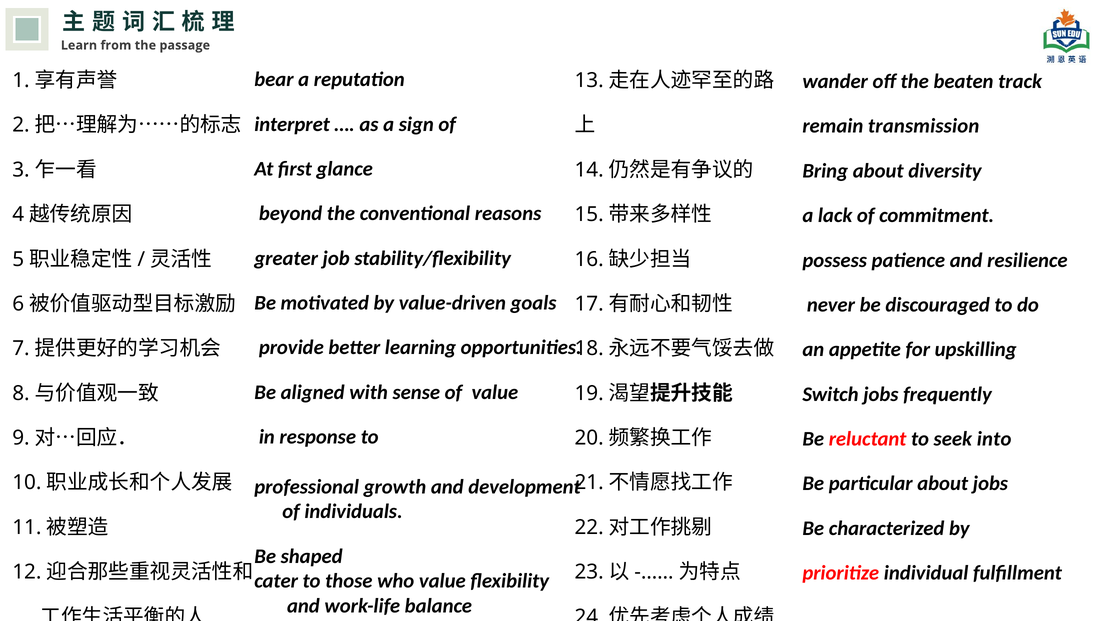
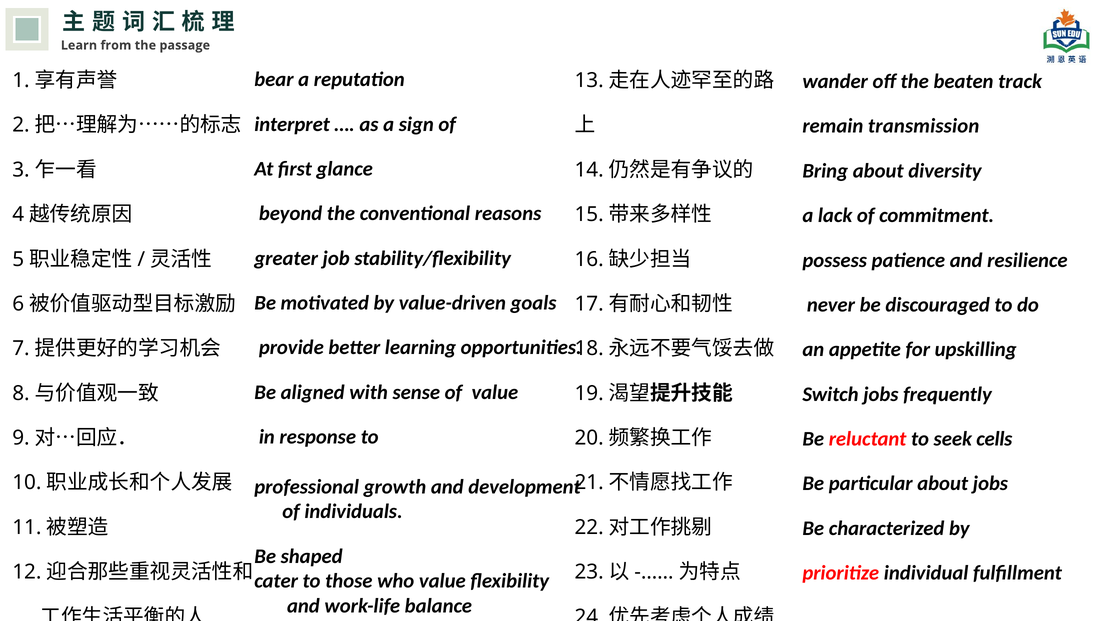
into: into -> cells (994, 439)
